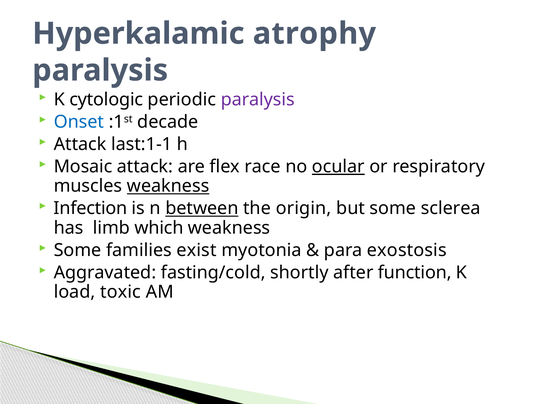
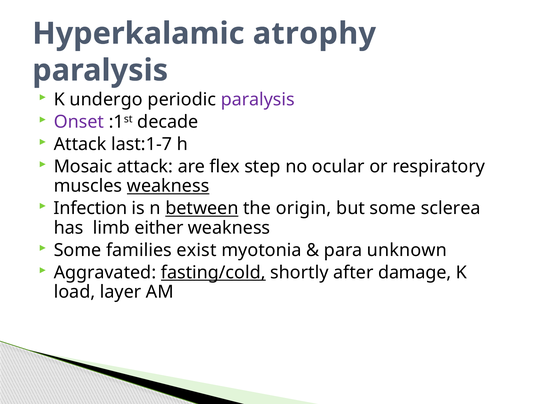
cytologic: cytologic -> undergo (106, 100)
Onset colour: blue -> purple (79, 122)
last:1-1: last:1-1 -> last:1-7 (142, 144)
race: race -> step (263, 167)
ocular underline: present -> none (338, 167)
which: which -> either (159, 228)
exostosis: exostosis -> unknown (407, 250)
fasting/cold underline: none -> present (213, 273)
function: function -> damage (415, 273)
toxic: toxic -> layer (121, 292)
